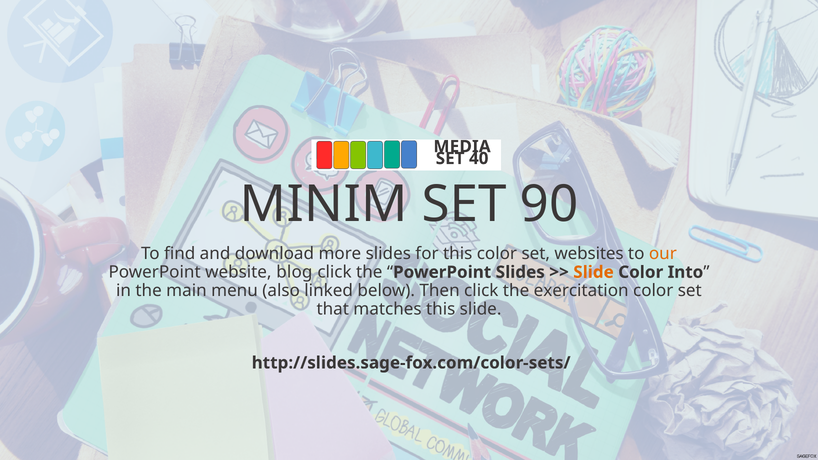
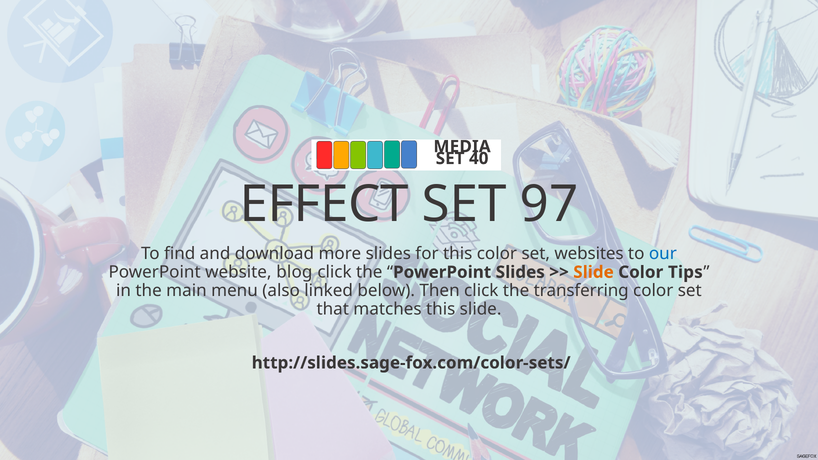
MINIM: MINIM -> EFFECT (324, 204)
90: 90 -> 97 (549, 204)
our colour: orange -> blue (663, 254)
Into: Into -> Tips (685, 272)
exercitation: exercitation -> transferring (581, 291)
